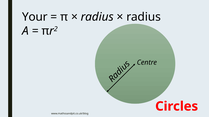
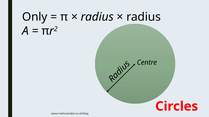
Your: Your -> Only (35, 17)
